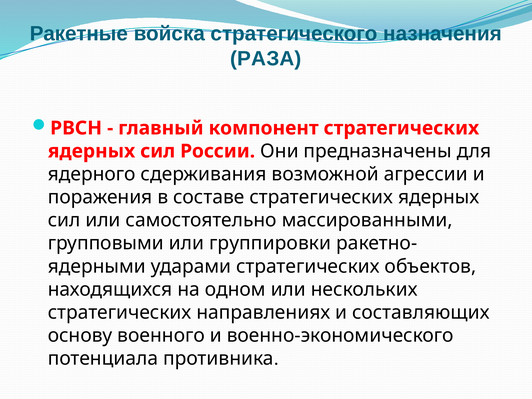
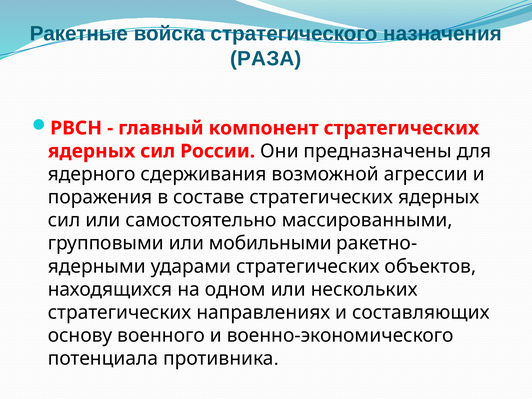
группировки: группировки -> мобильными (270, 243)
